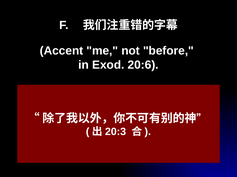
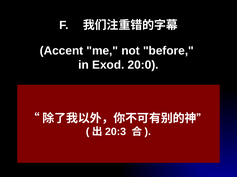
20:6: 20:6 -> 20:0 (143, 65)
